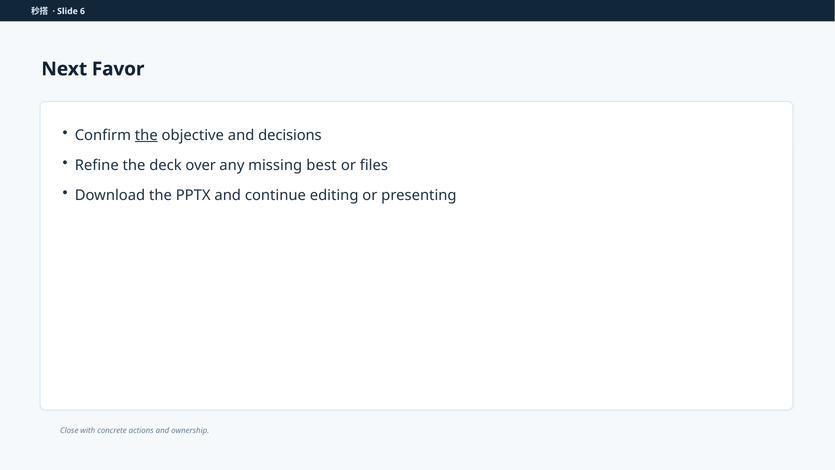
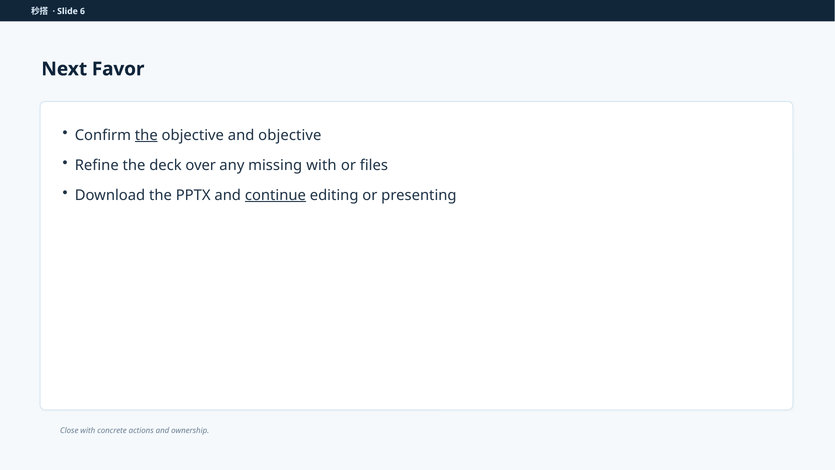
and decisions: decisions -> objective (290, 135)
missing best: best -> with (321, 165)
continue underline: none -> present (275, 195)
